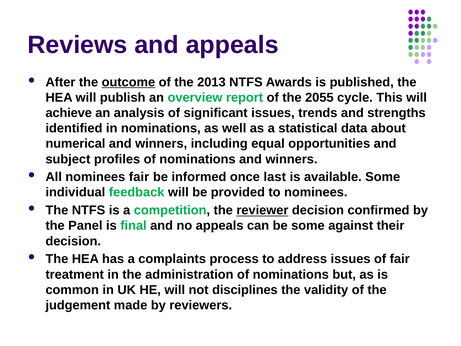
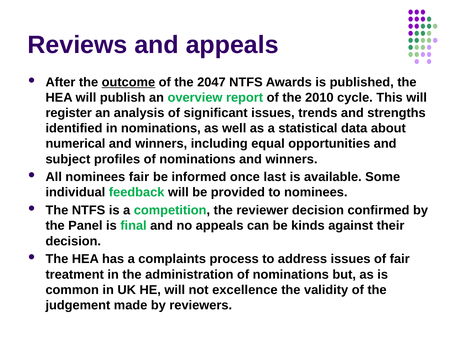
2013: 2013 -> 2047 (211, 82)
2055: 2055 -> 2010 (319, 98)
achieve: achieve -> register (69, 113)
reviewer underline: present -> none (262, 210)
be some: some -> kinds (308, 226)
disciplines: disciplines -> excellence (245, 290)
